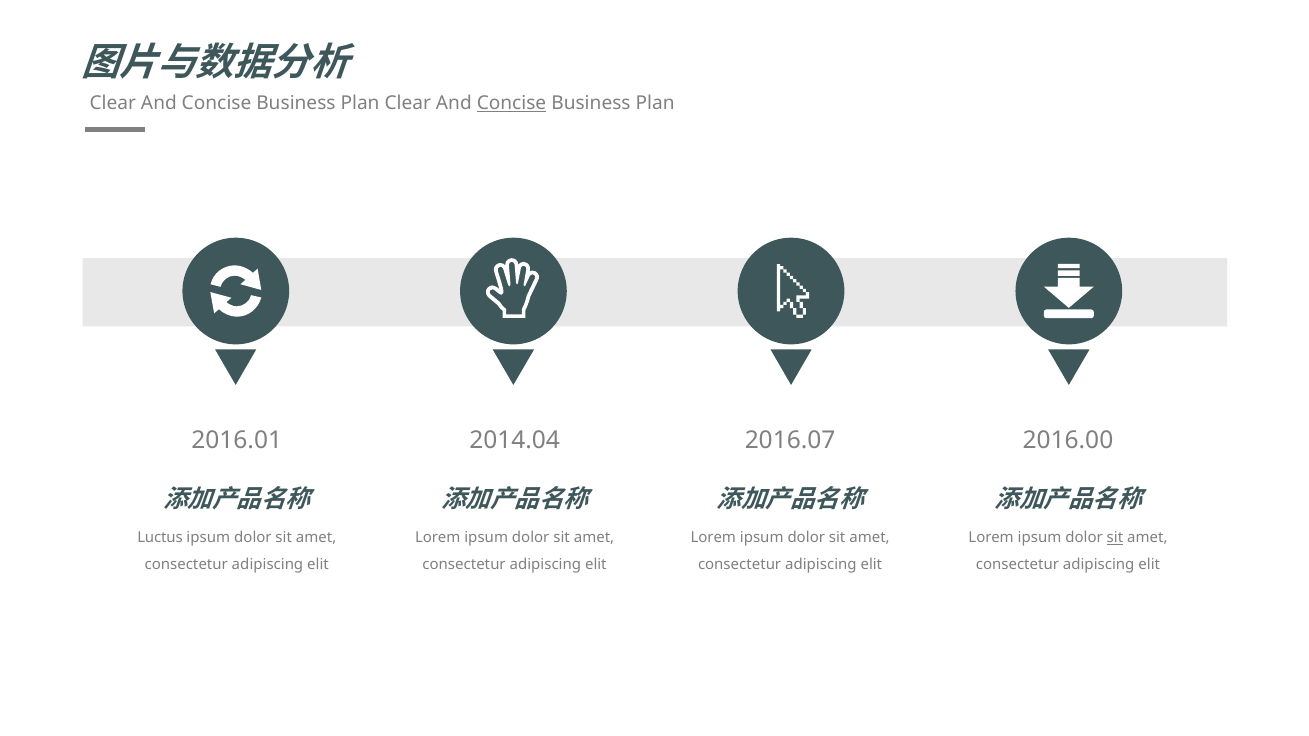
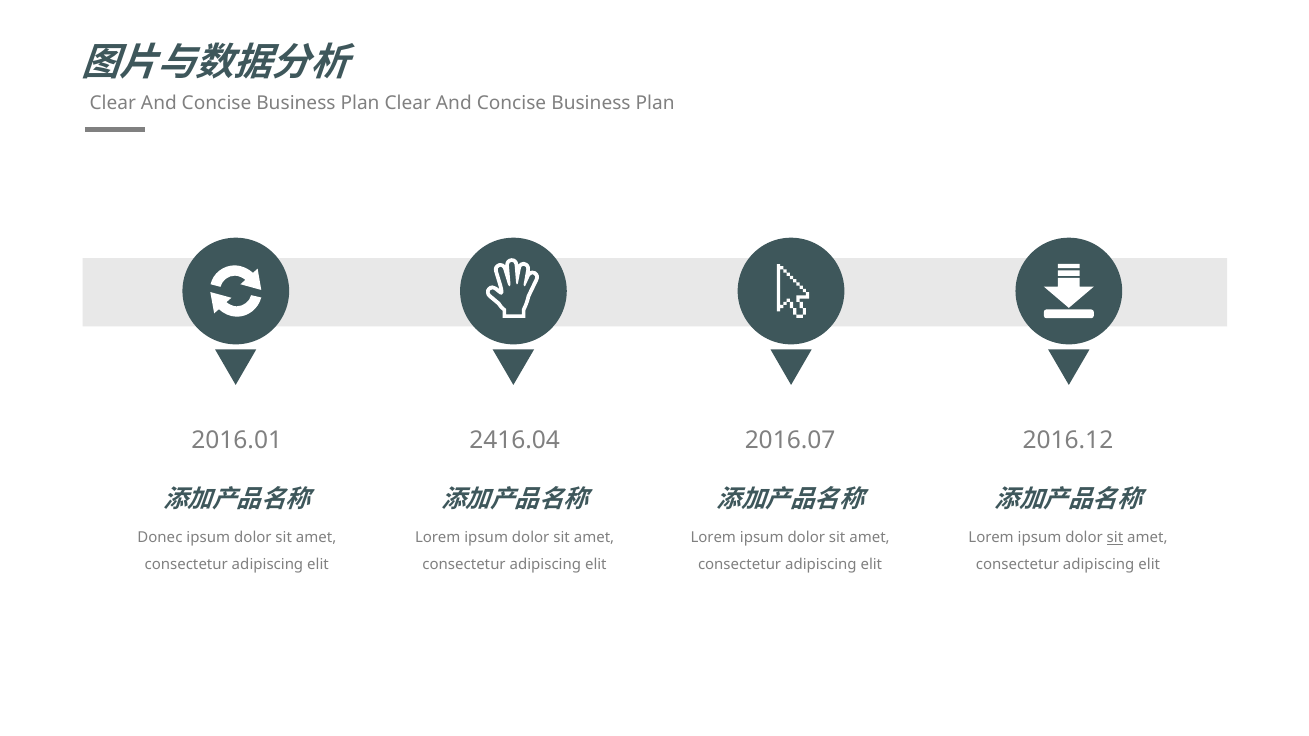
Concise underline: present -> none (512, 103)
2014.04: 2014.04 -> 2416.04 (515, 441)
2016.00: 2016.00 -> 2016.12 (1068, 441)
Luctus: Luctus -> Donec (160, 538)
